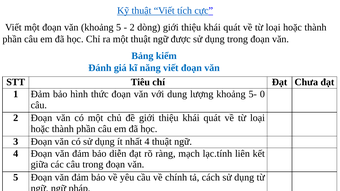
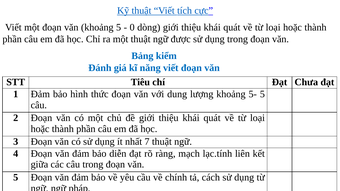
2: 2 -> 0 (132, 27)
5- 0: 0 -> 5 (262, 94)
nhất 4: 4 -> 7 (147, 142)
